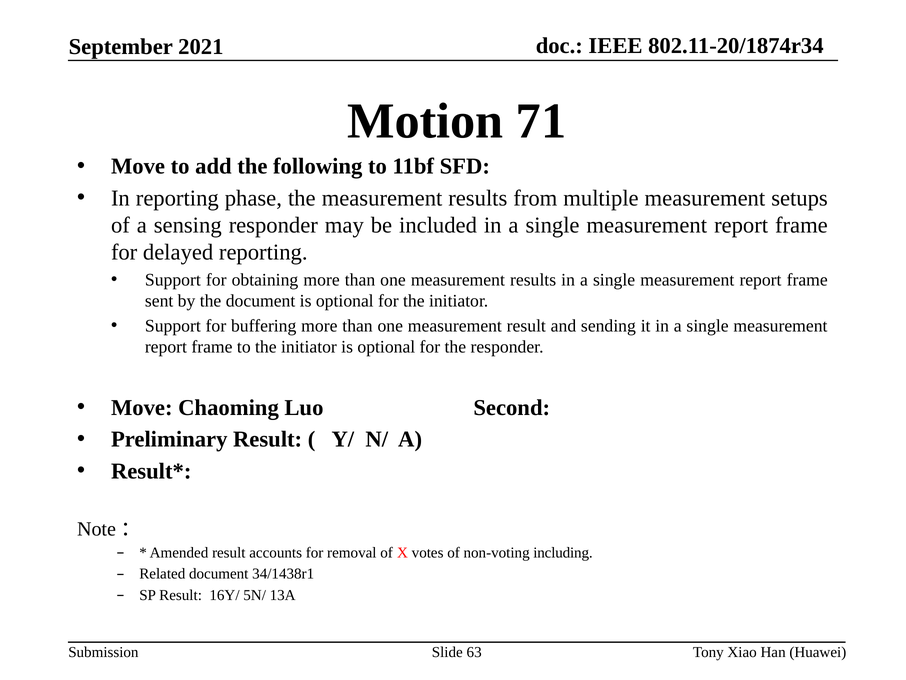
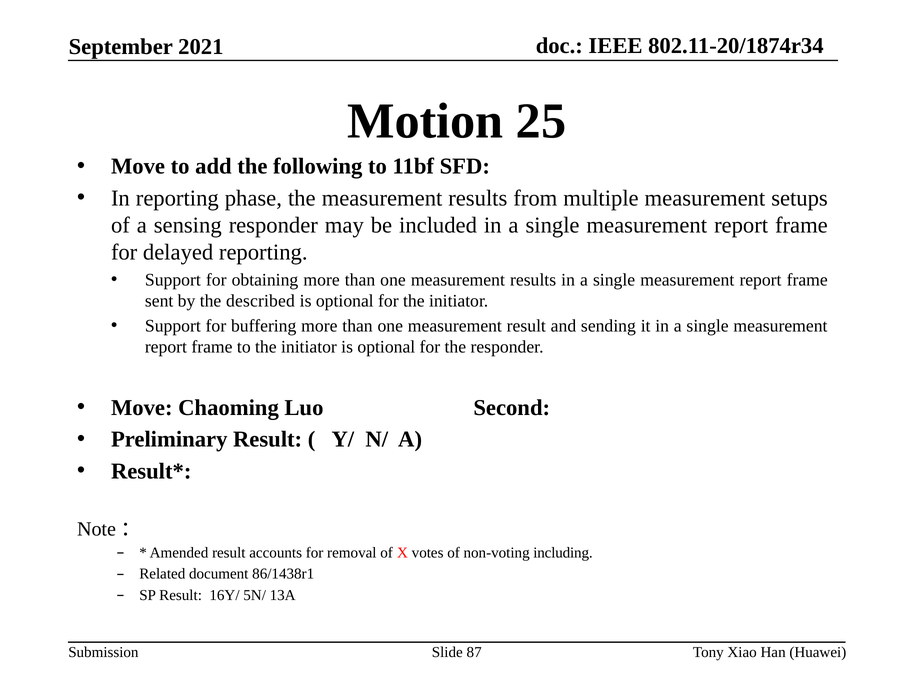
71: 71 -> 25 (541, 121)
the document: document -> described (260, 301)
34/1438r1: 34/1438r1 -> 86/1438r1 (283, 573)
63: 63 -> 87 (474, 652)
